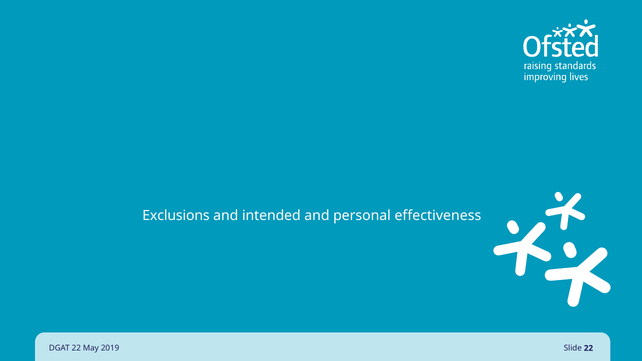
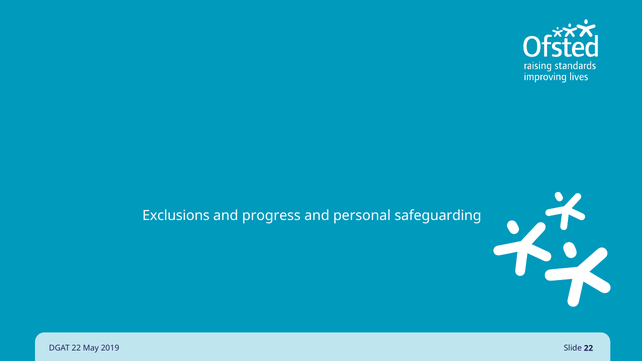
intended: intended -> progress (271, 216)
effectiveness: effectiveness -> safeguarding (438, 216)
